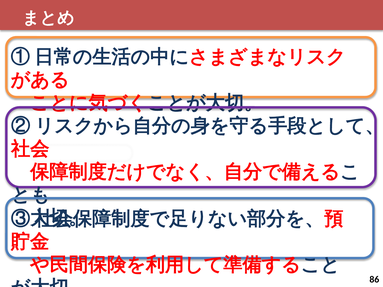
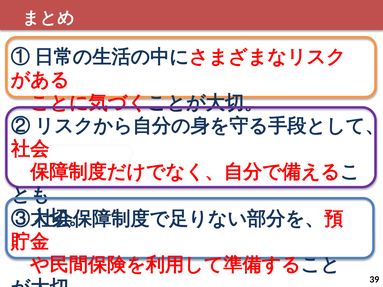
86: 86 -> 39 (374, 280)
